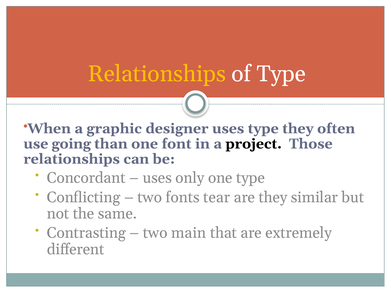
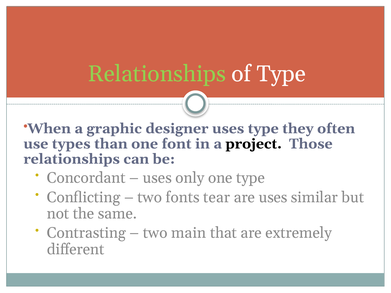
Relationships colour: yellow -> light green (157, 74)
going: going -> types (71, 144)
are they: they -> uses (273, 197)
